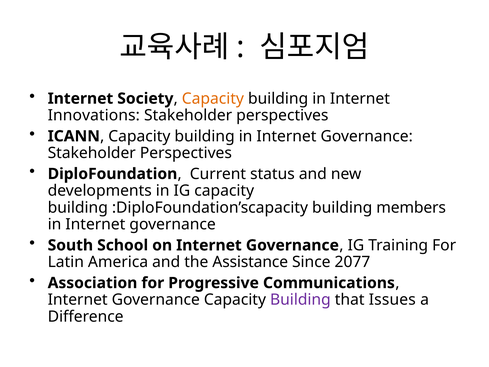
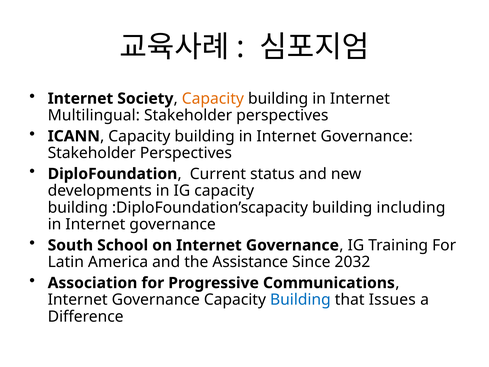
Innovations: Innovations -> Multilingual (94, 115)
members: members -> including (411, 207)
2077: 2077 -> 2032 (352, 262)
Building colour: purple -> blue (300, 300)
